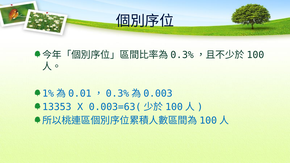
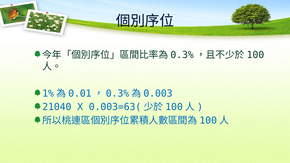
13353: 13353 -> 21040 (57, 107)
